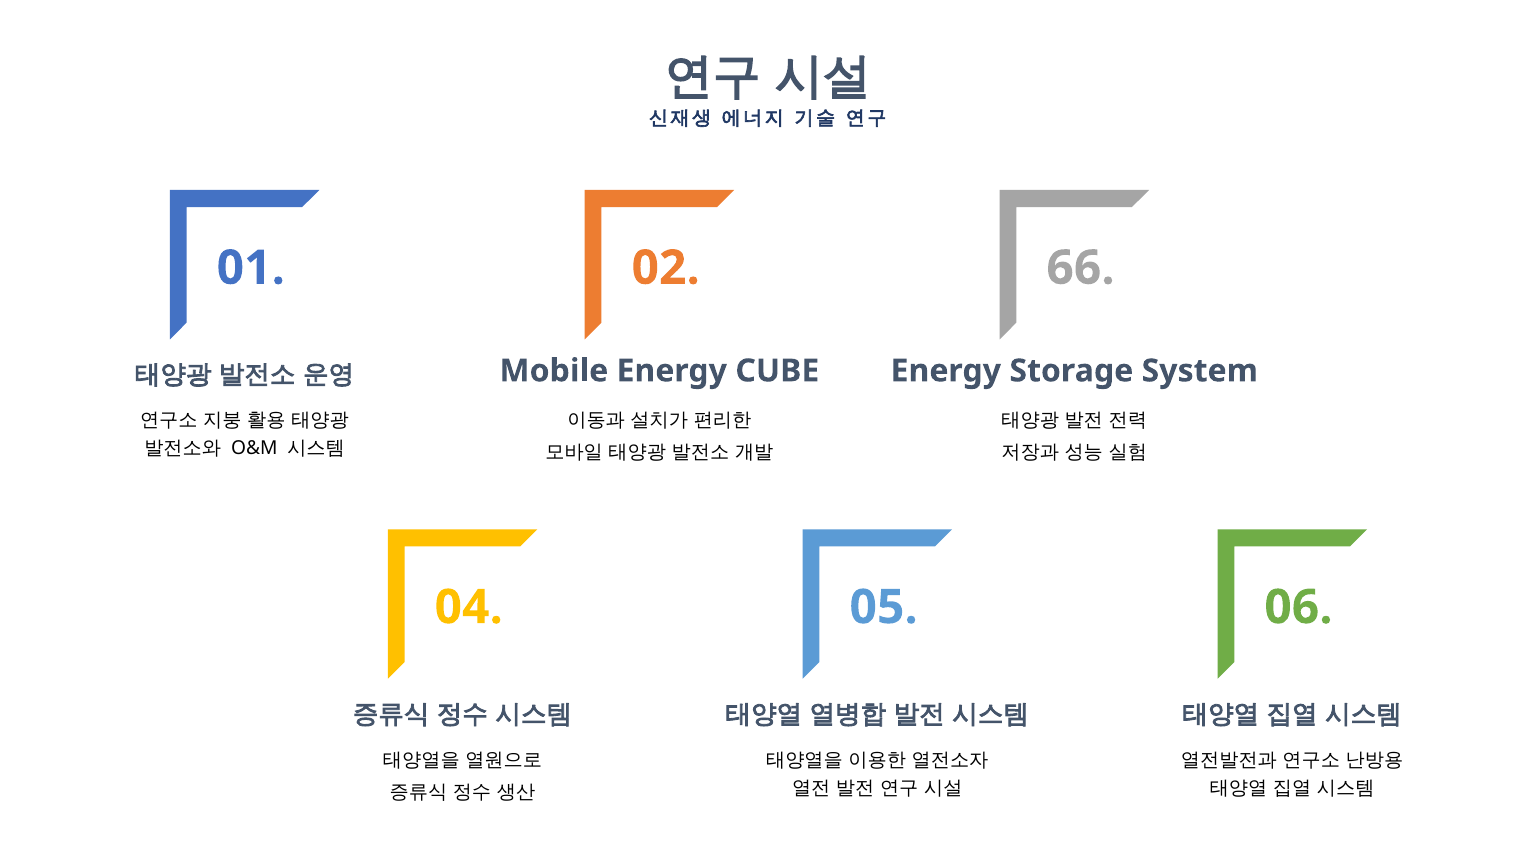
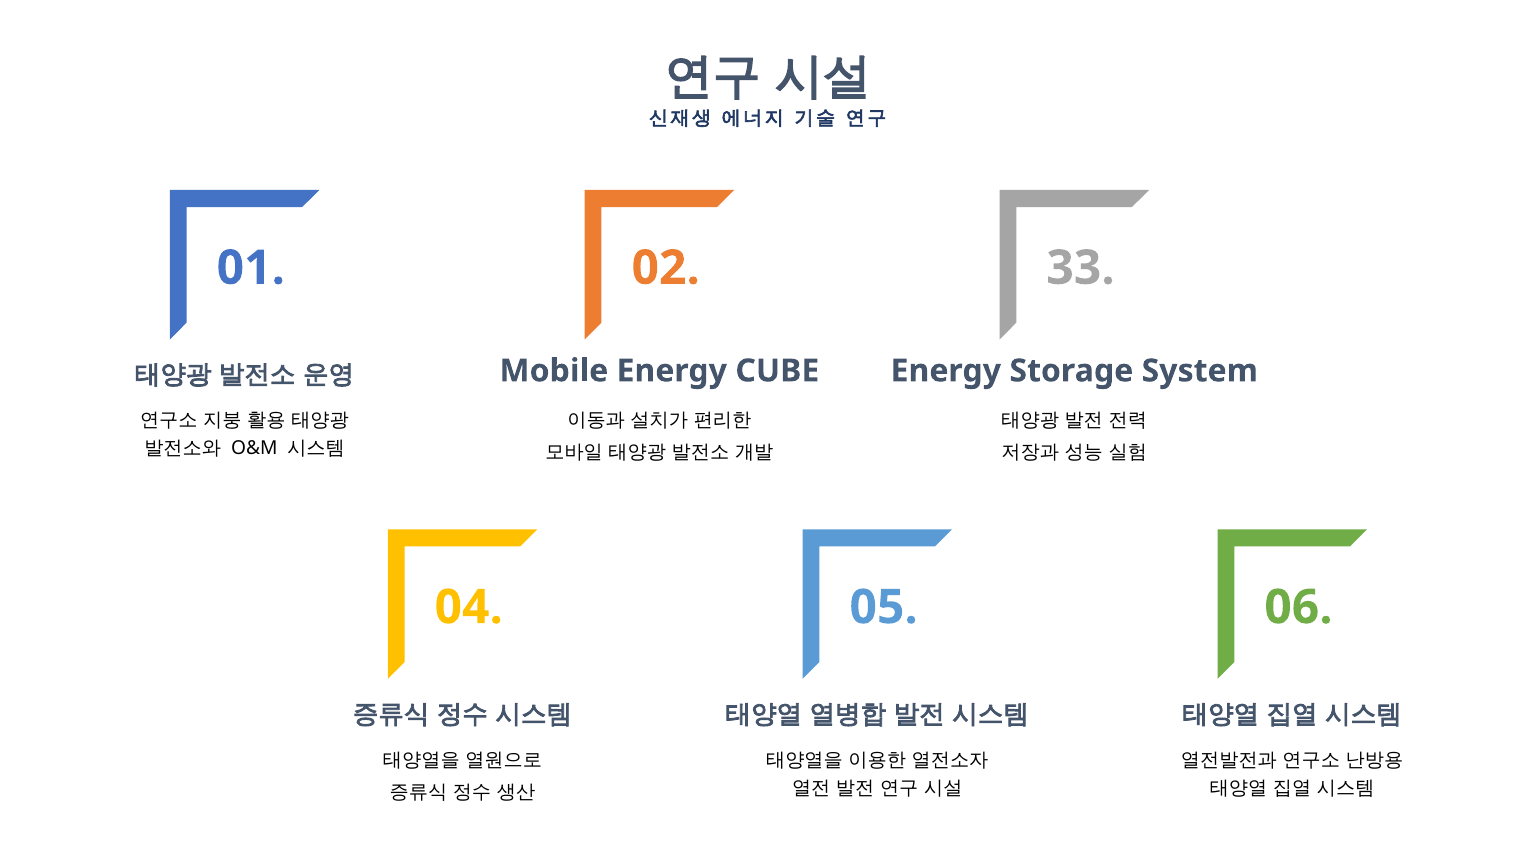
66: 66 -> 33 (1081, 268)
